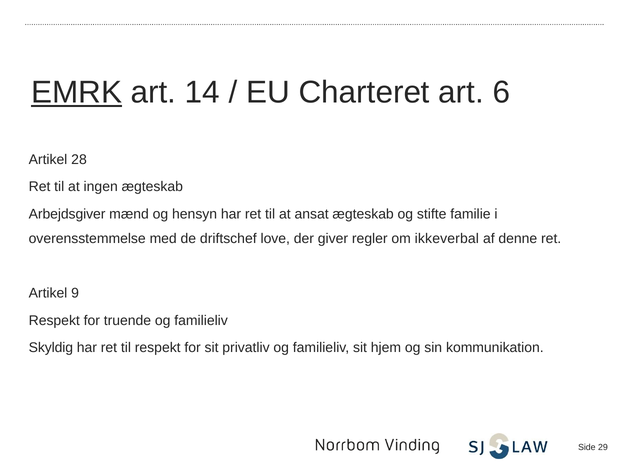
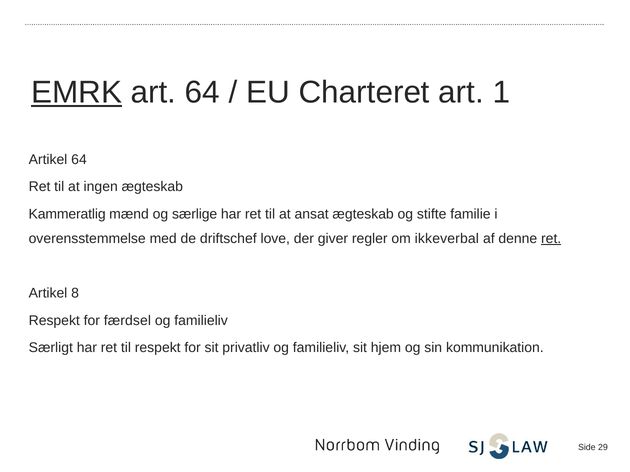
art 14: 14 -> 64 (202, 93)
6: 6 -> 1 (501, 93)
Artikel 28: 28 -> 64 (79, 160)
Arbejdsgiver: Arbejdsgiver -> Kammeratlig (67, 214)
hensyn: hensyn -> særlige (195, 214)
ret underline: none -> present (551, 239)
9: 9 -> 8 (75, 293)
truende: truende -> færdsel (127, 321)
Skyldig: Skyldig -> Særligt (51, 348)
